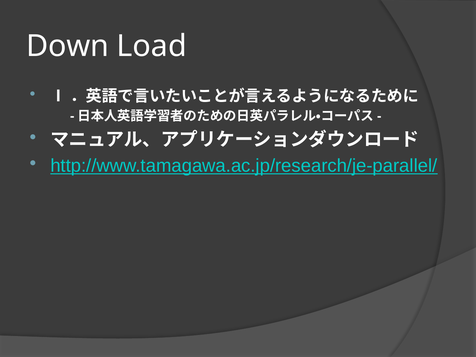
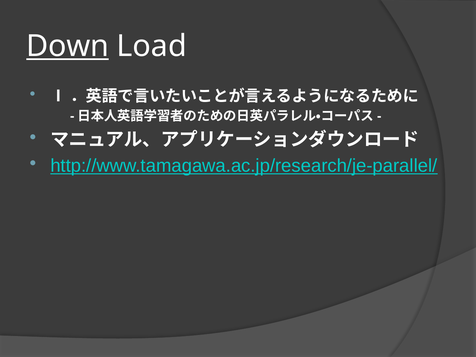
Down underline: none -> present (68, 46)
